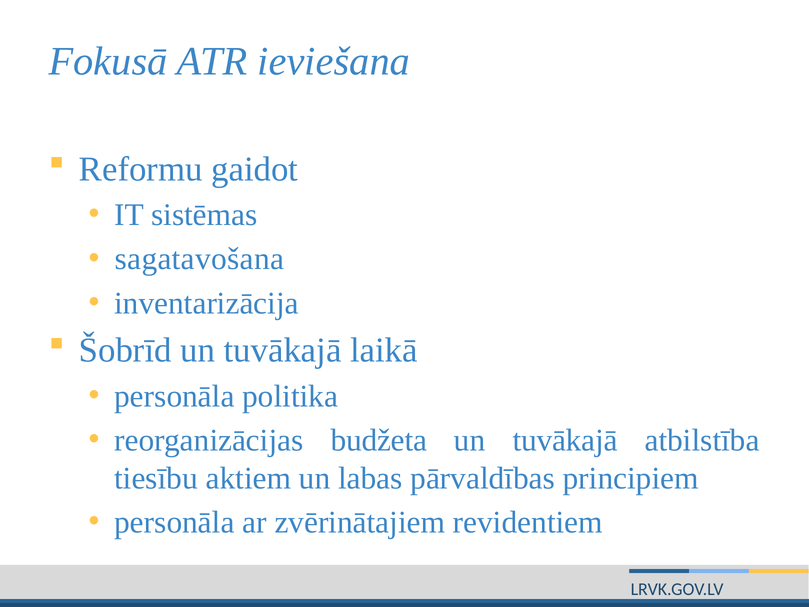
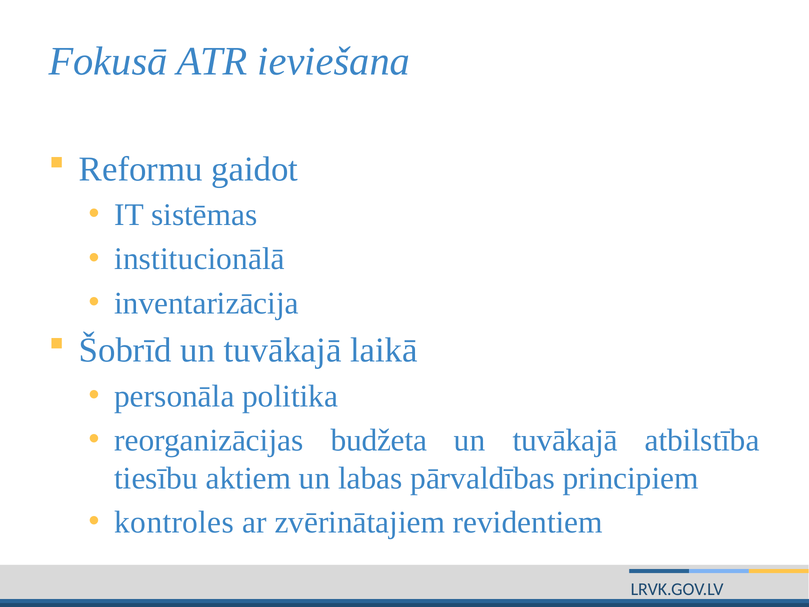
sagatavošana: sagatavošana -> institucionālā (200, 259)
personāla: personāla -> kontroles (174, 522)
